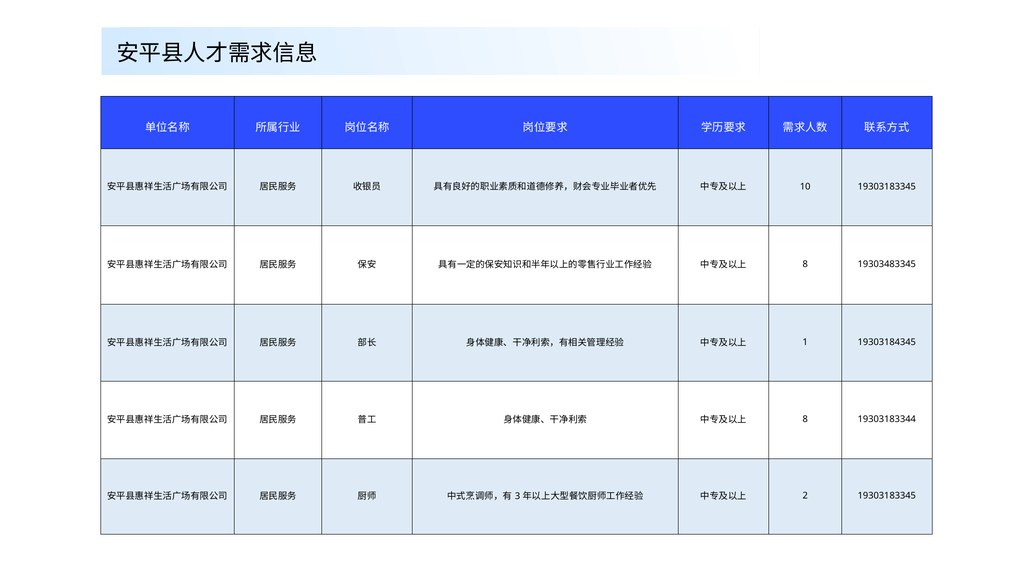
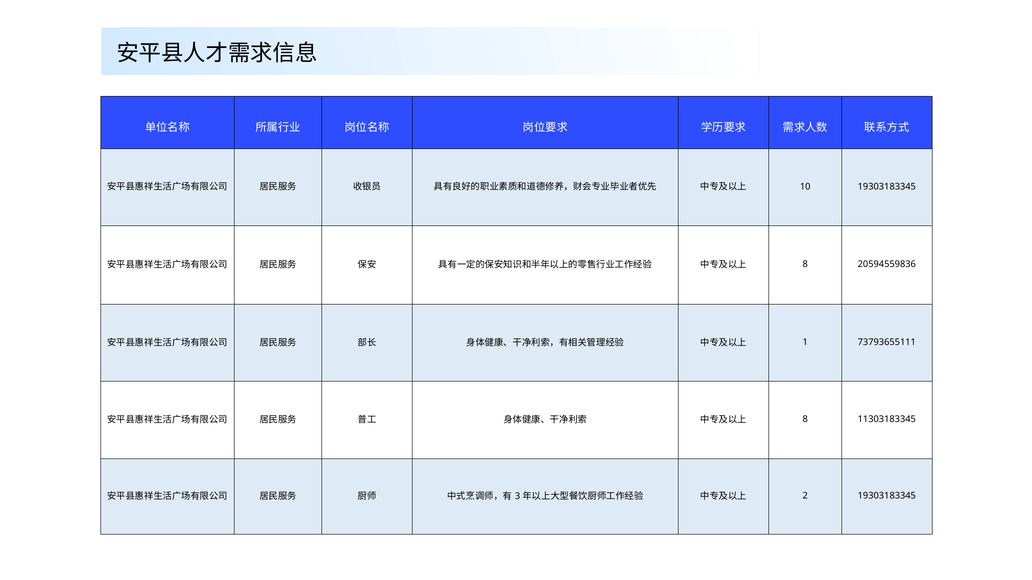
19303483345: 19303483345 -> 20594559836 (887, 264)
19303184345: 19303184345 -> 73793655111 (887, 342)
19303183344: 19303183344 -> 11303183345 (887, 420)
